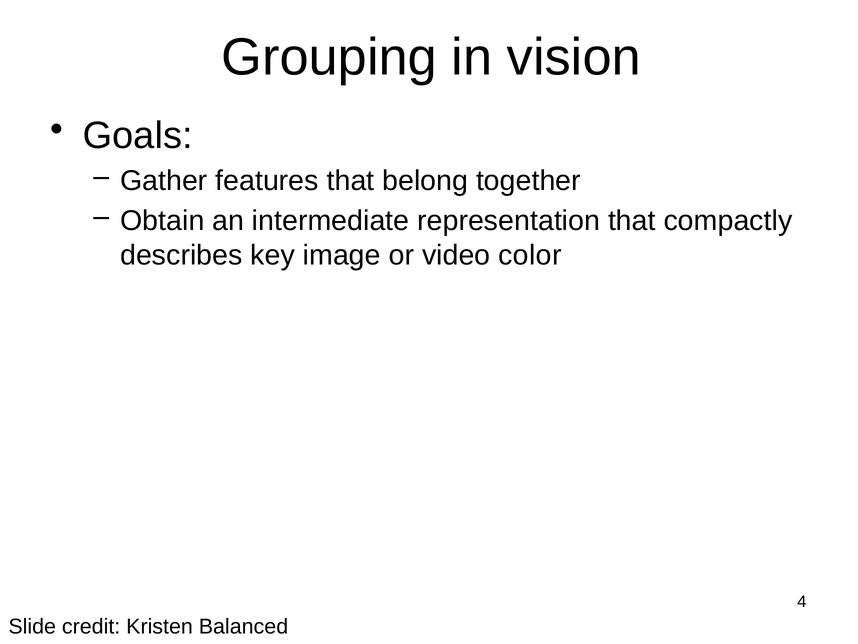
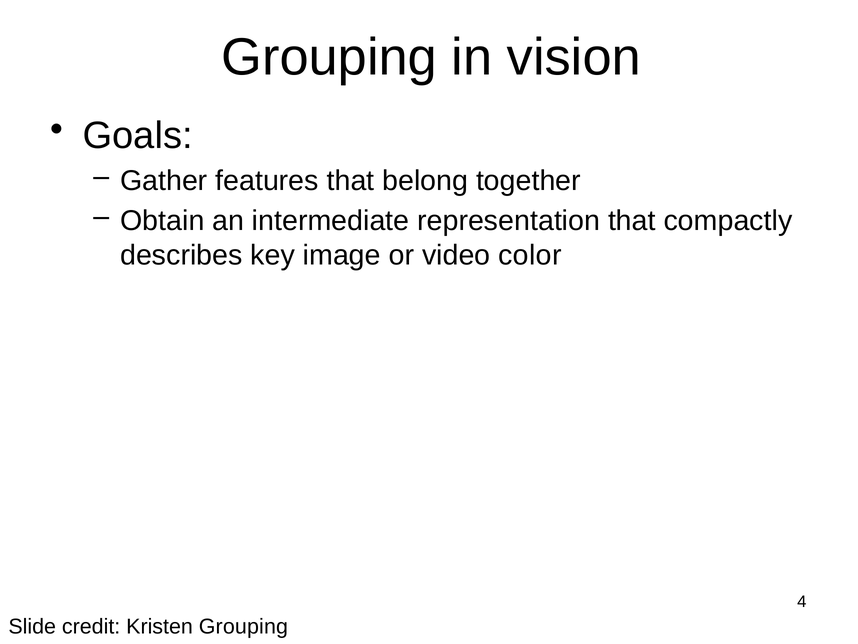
Kristen Balanced: Balanced -> Grouping (243, 626)
